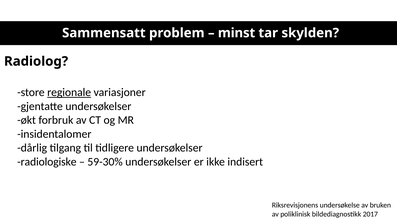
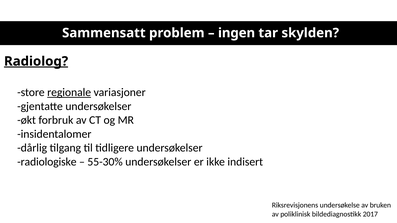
minst: minst -> ingen (237, 33)
Radiolog underline: none -> present (36, 61)
59-30%: 59-30% -> 55-30% (105, 162)
